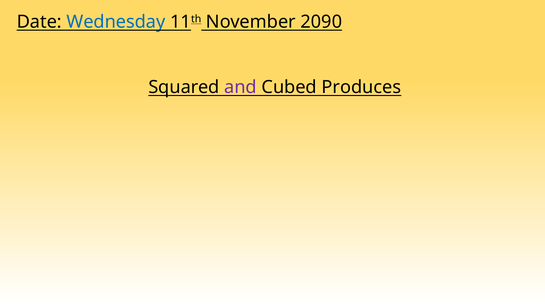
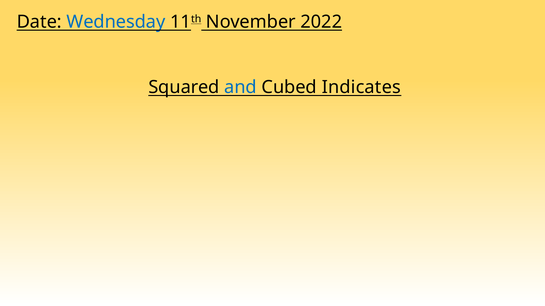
2090: 2090 -> 2022 (321, 22)
and colour: purple -> blue (241, 87)
Produces: Produces -> Indicates (361, 87)
